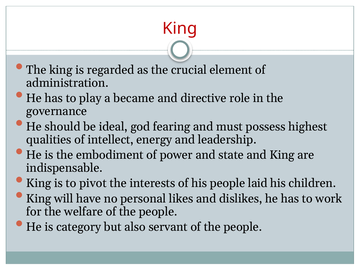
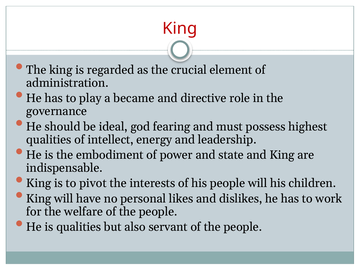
people laid: laid -> will (258, 183)
is category: category -> qualities (79, 227)
